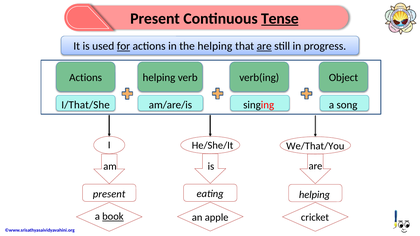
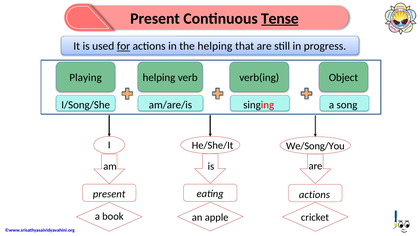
are underline: present -> none (264, 46)
Actions: Actions -> Playing (86, 78)
I/That/She: I/That/She -> I/Song/She (86, 105)
We/That/You: We/That/You -> We/Song/You (315, 146)
helping: helping -> actions (314, 195)
book underline: present -> none (113, 217)
